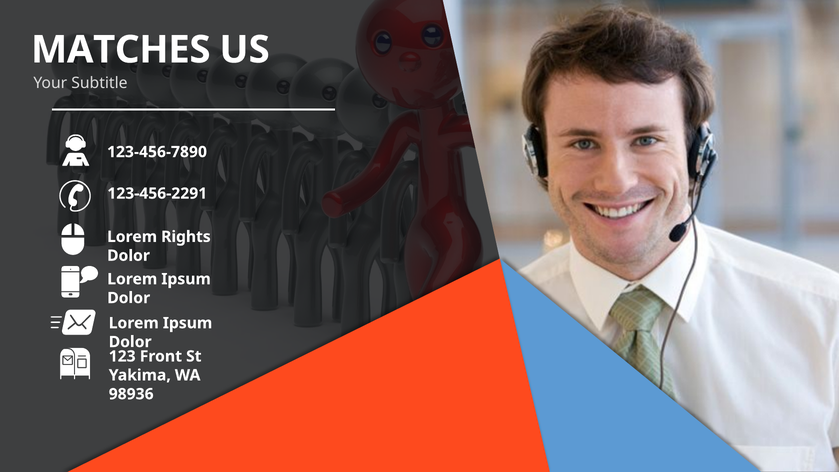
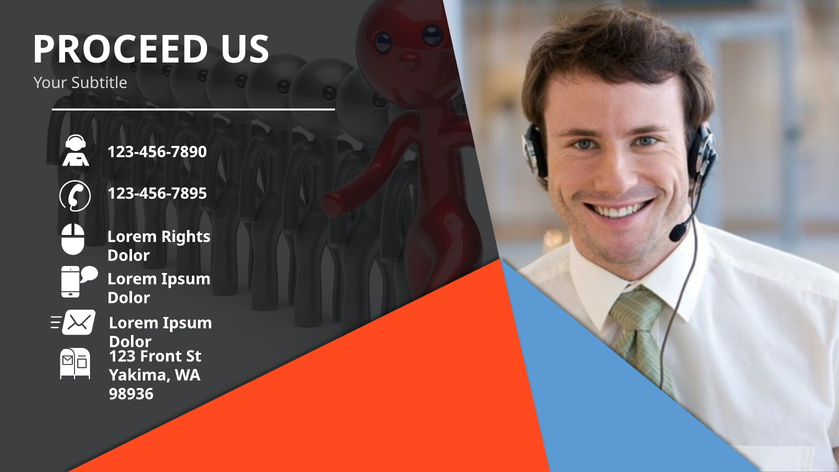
MATCHES: MATCHES -> PROCEED (120, 50)
123-456-2291: 123-456-2291 -> 123-456-7895 (157, 193)
